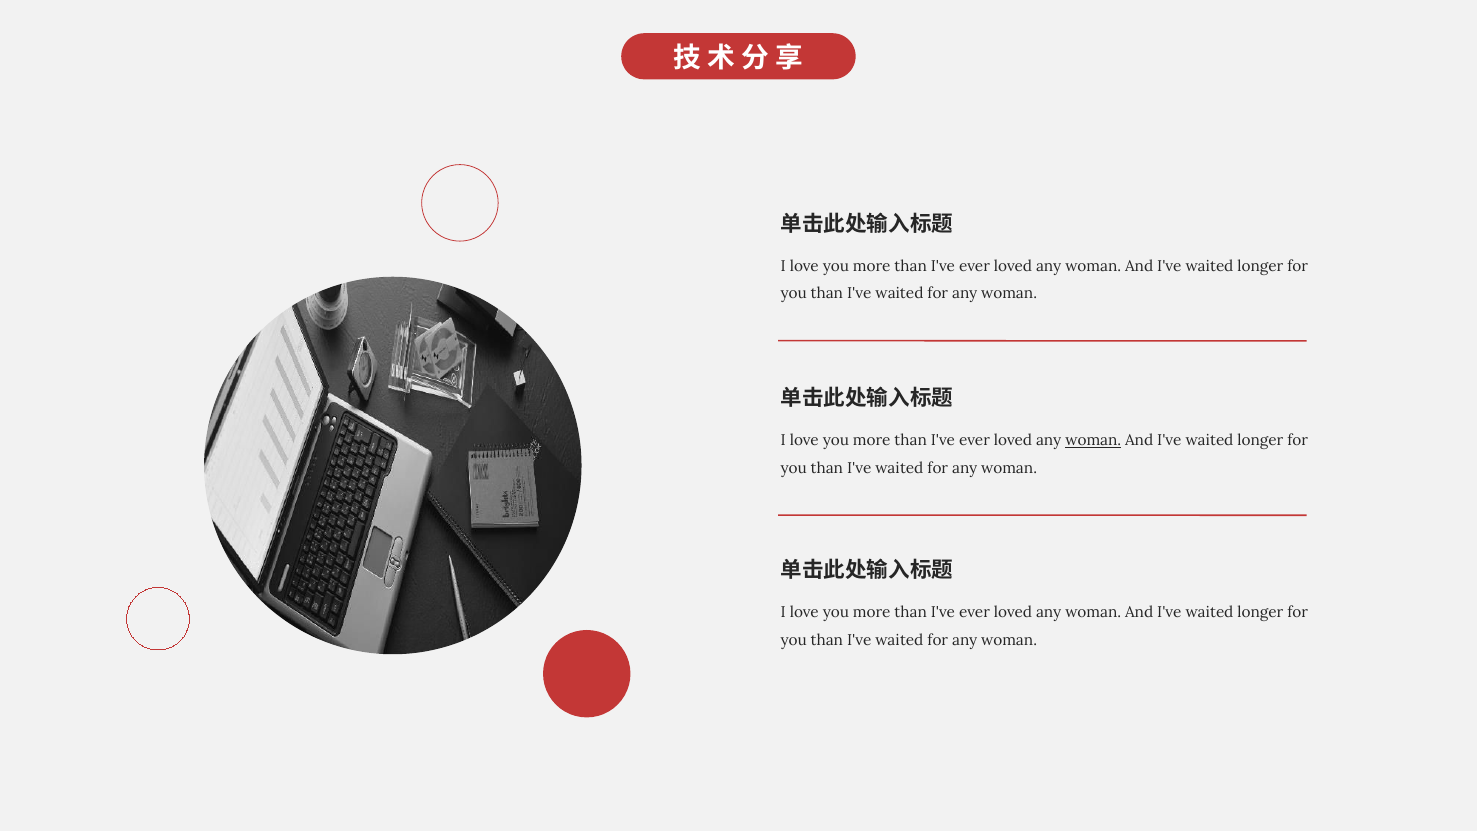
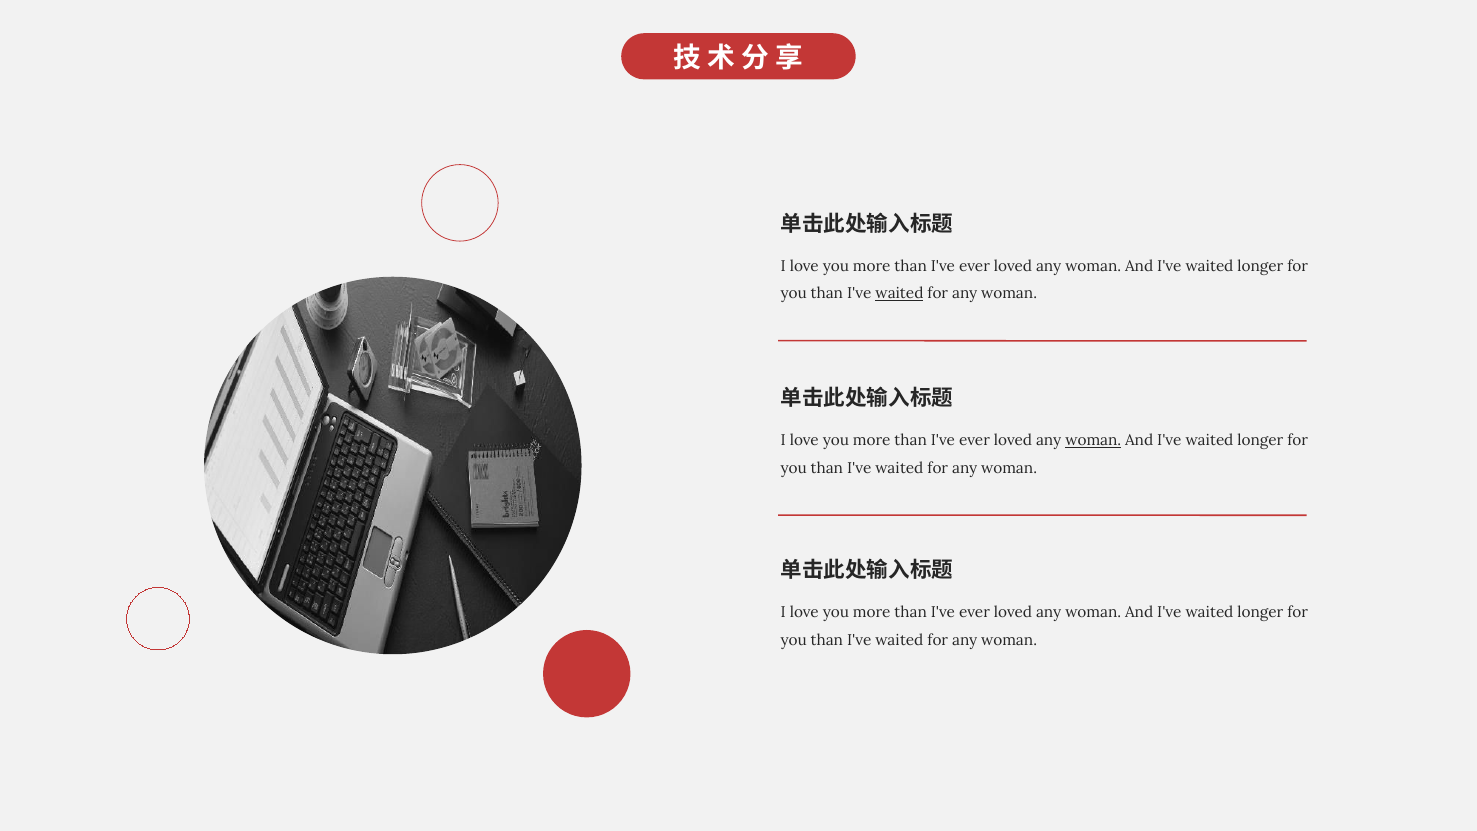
waited underline: none -> present (899, 294)
